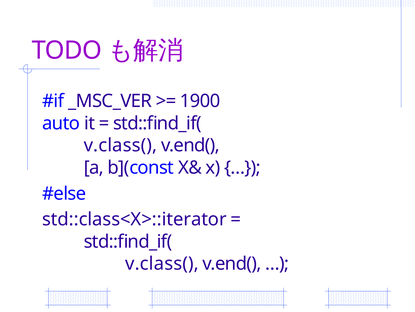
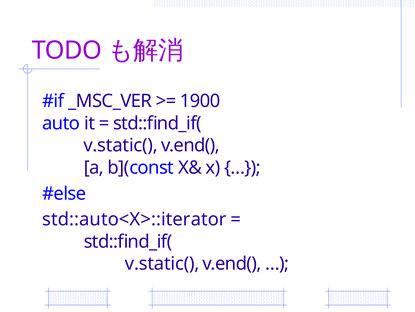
v.class(: v.class( -> v.static( (121, 145)
std::class<X>::iterator: std::class<X>::iterator -> std::auto<X>::iterator (134, 219)
v.class(: v.class( -> v.static( (162, 263)
